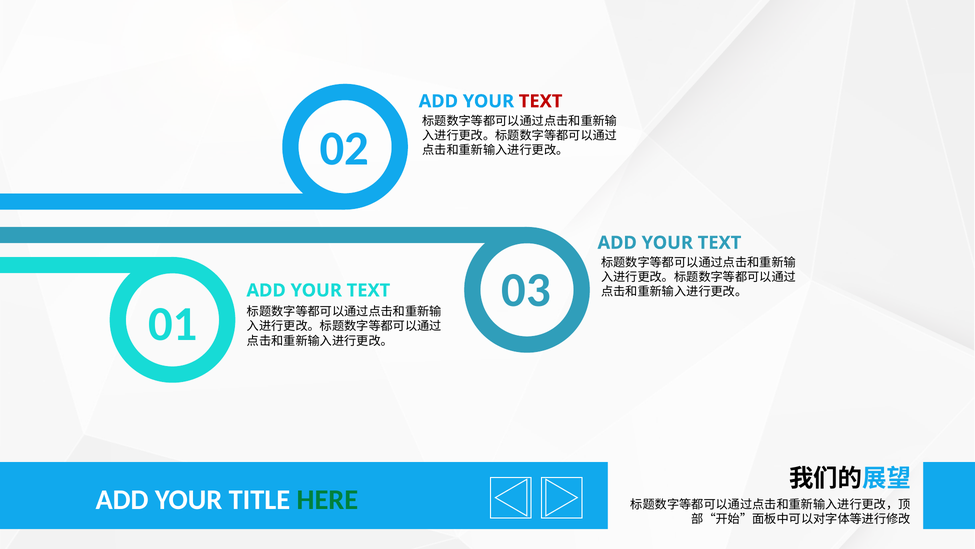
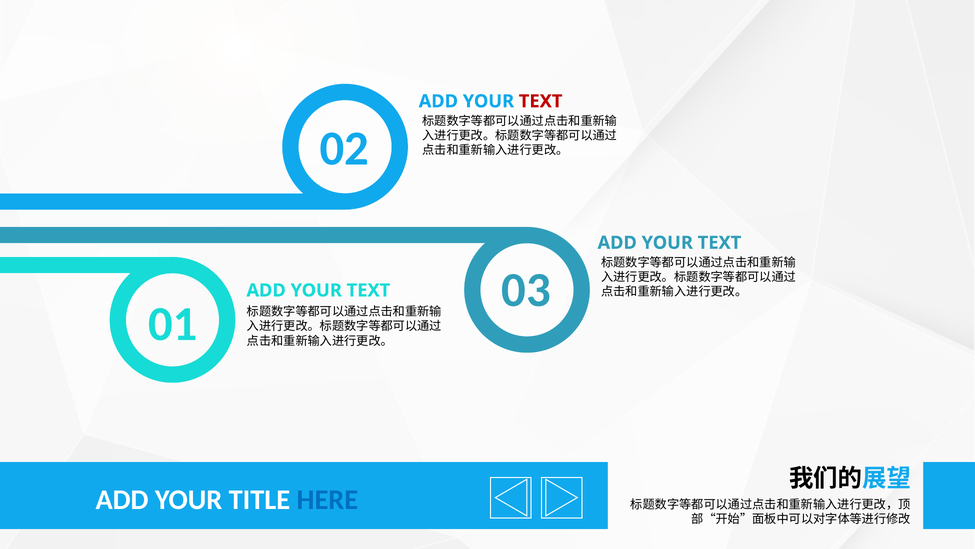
HERE colour: green -> blue (327, 499)
